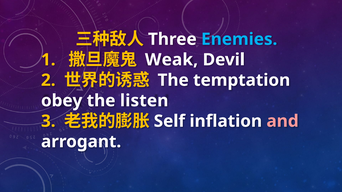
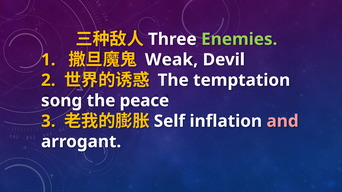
Enemies colour: light blue -> light green (239, 39)
obey: obey -> song (62, 101)
listen: listen -> peace (144, 101)
